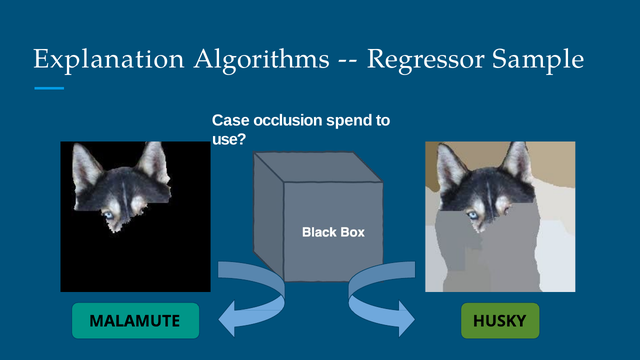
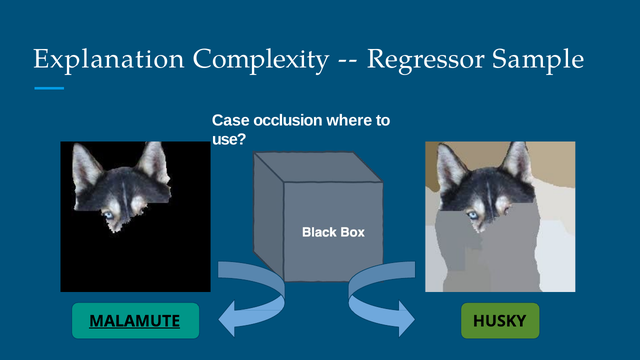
Algorithms: Algorithms -> Complexity (262, 59)
spend: spend -> where (349, 120)
MALAMUTE underline: none -> present (135, 321)
